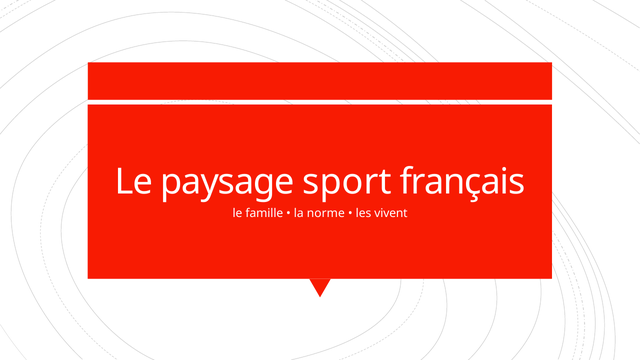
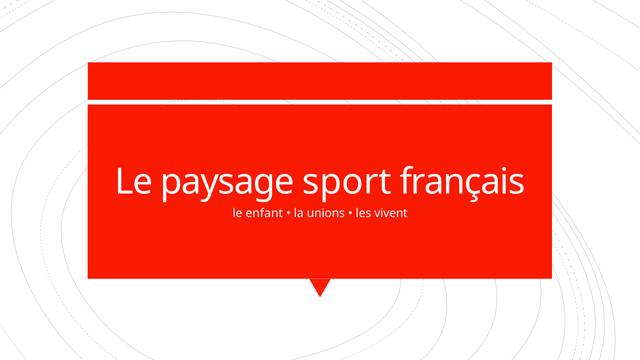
famille: famille -> enfant (264, 213)
norme: norme -> unions (326, 213)
